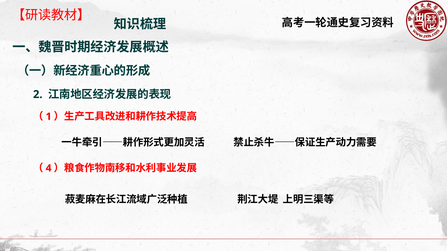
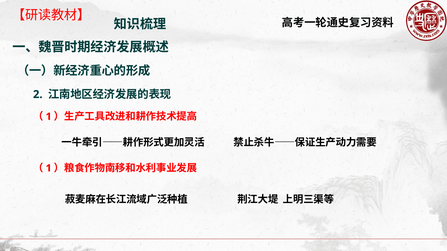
4: 4 -> 1 (49, 168)
